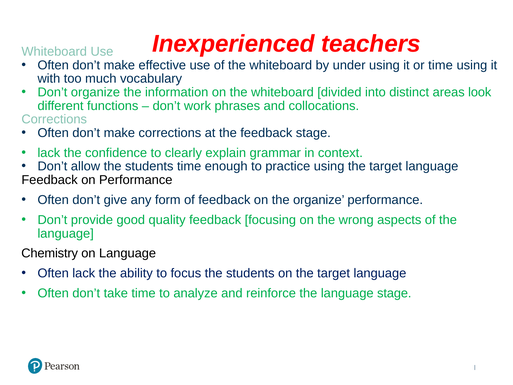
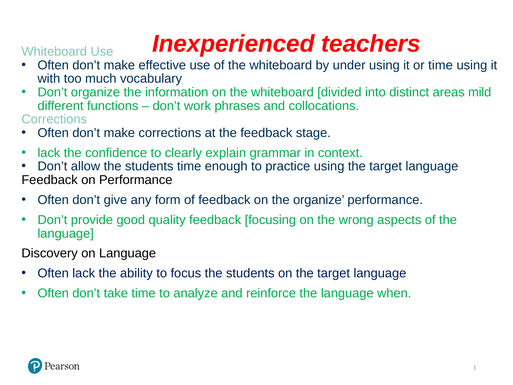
look: look -> mild (480, 92)
Chemistry: Chemistry -> Discovery (50, 253)
language stage: stage -> when (394, 293)
